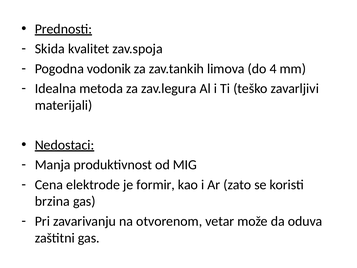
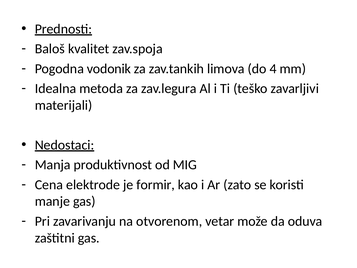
Skida: Skida -> Baloš (50, 49)
brzina: brzina -> manje (52, 201)
